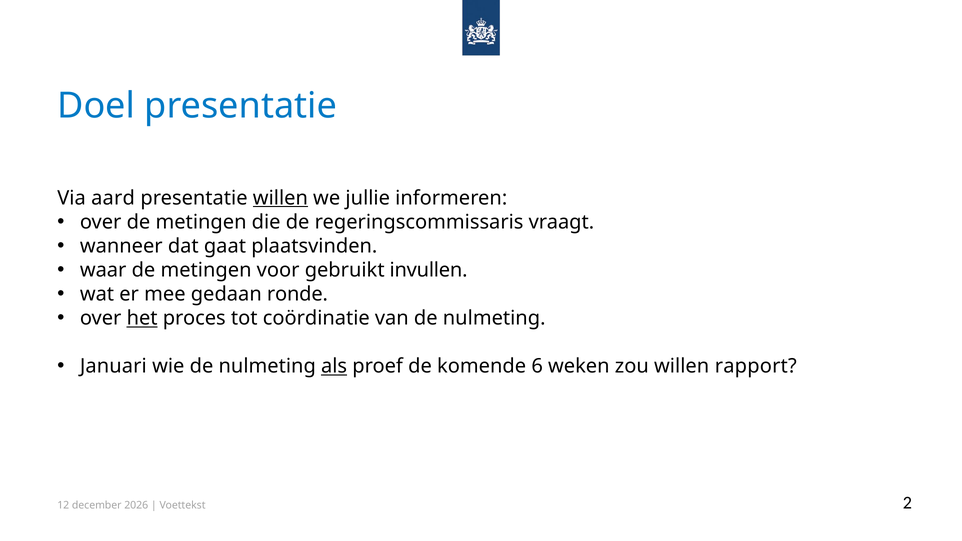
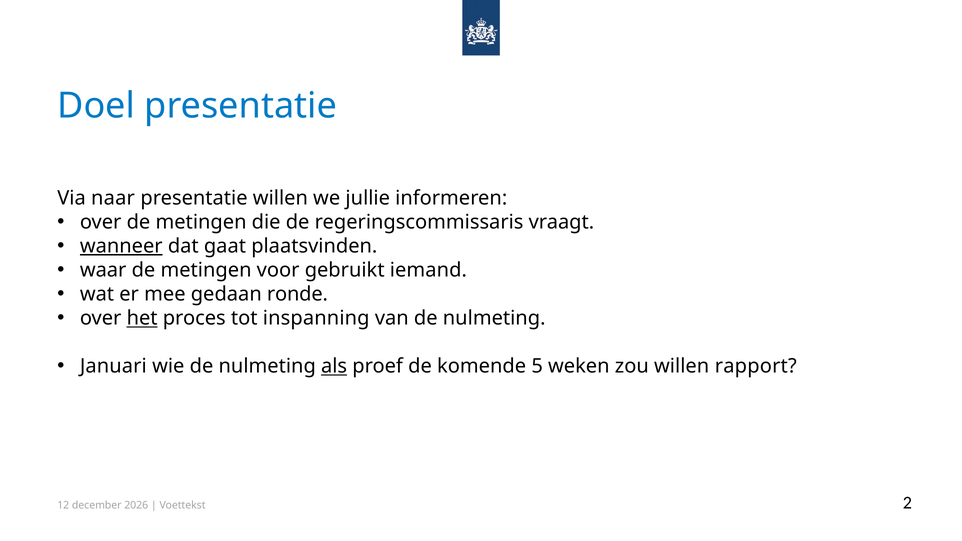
aard: aard -> naar (113, 198)
willen underline: present -> none (280, 198)
wanneer underline: none -> present (121, 246)
invullen: invullen -> iemand (428, 270)
coördinatie: coördinatie -> inspanning (316, 318)
6: 6 -> 5 (537, 366)
